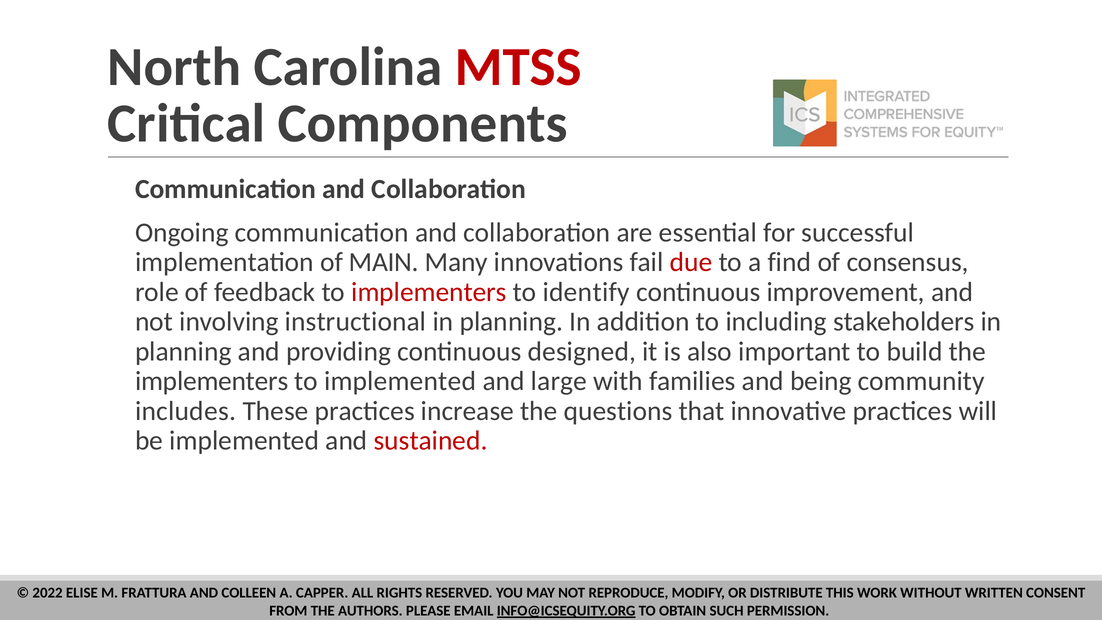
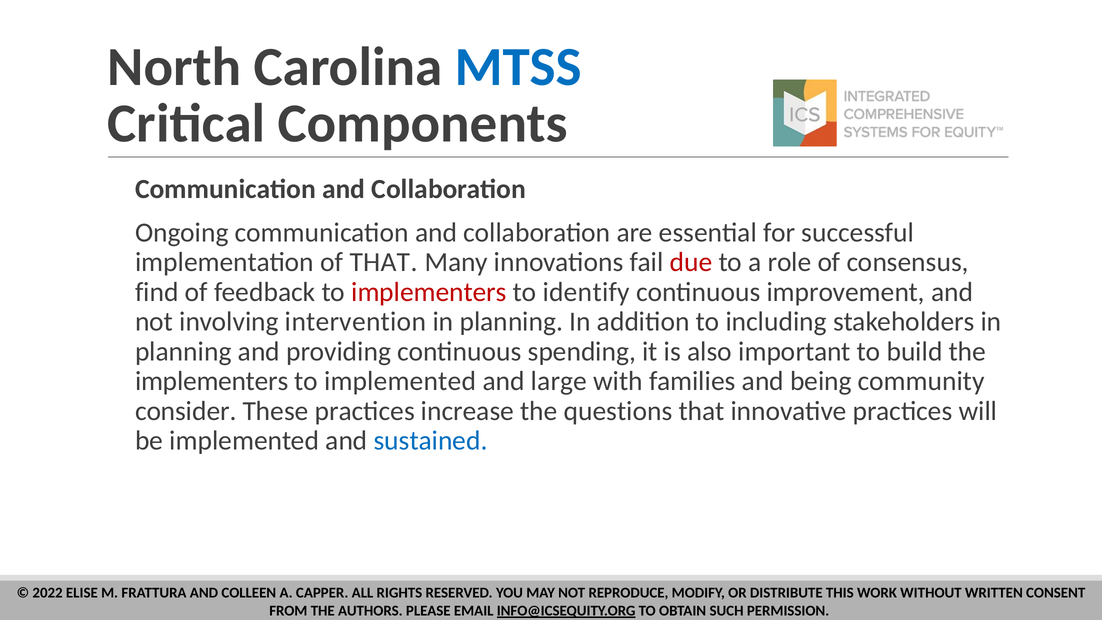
MTSS colour: red -> blue (518, 67)
of MAIN: MAIN -> THAT (384, 262)
find: find -> role (789, 262)
role: role -> find (157, 292)
instructional: instructional -> intervention (356, 322)
designed: designed -> spending (582, 352)
includes: includes -> consider (186, 411)
sustained colour: red -> blue (431, 441)
